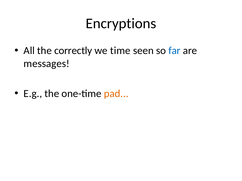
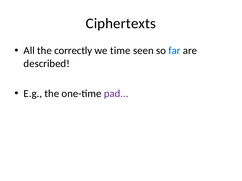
Encryptions: Encryptions -> Ciphertexts (121, 23)
messages: messages -> described (47, 64)
pad colour: orange -> purple (116, 94)
